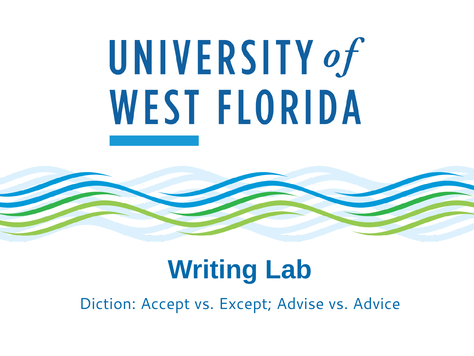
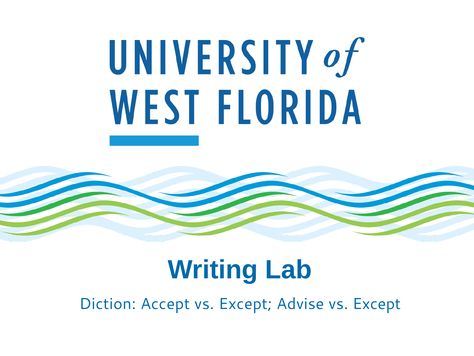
Advice: Advice -> Except (377, 303)
